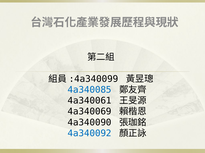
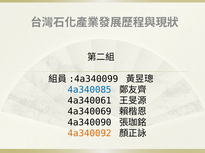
4a340092 colour: blue -> orange (90, 134)
